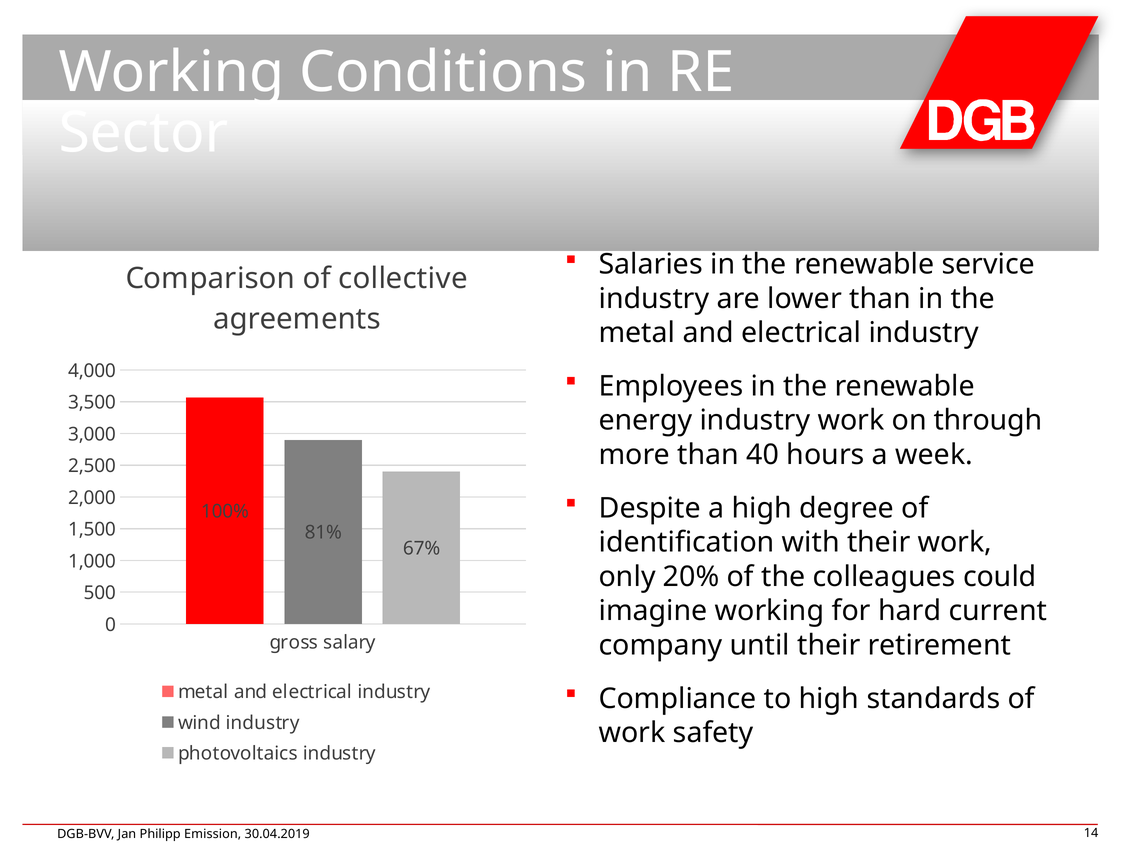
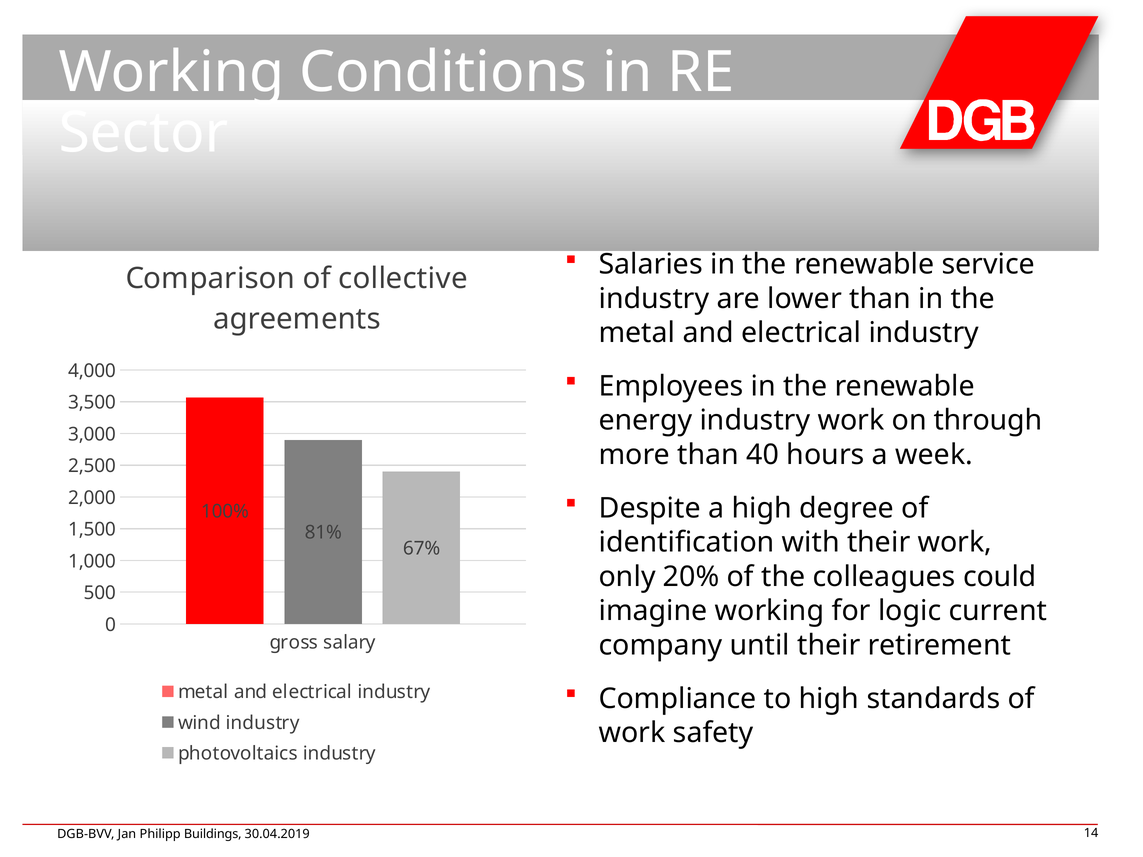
hard: hard -> logic (910, 611)
Emission: Emission -> Buildings (213, 835)
